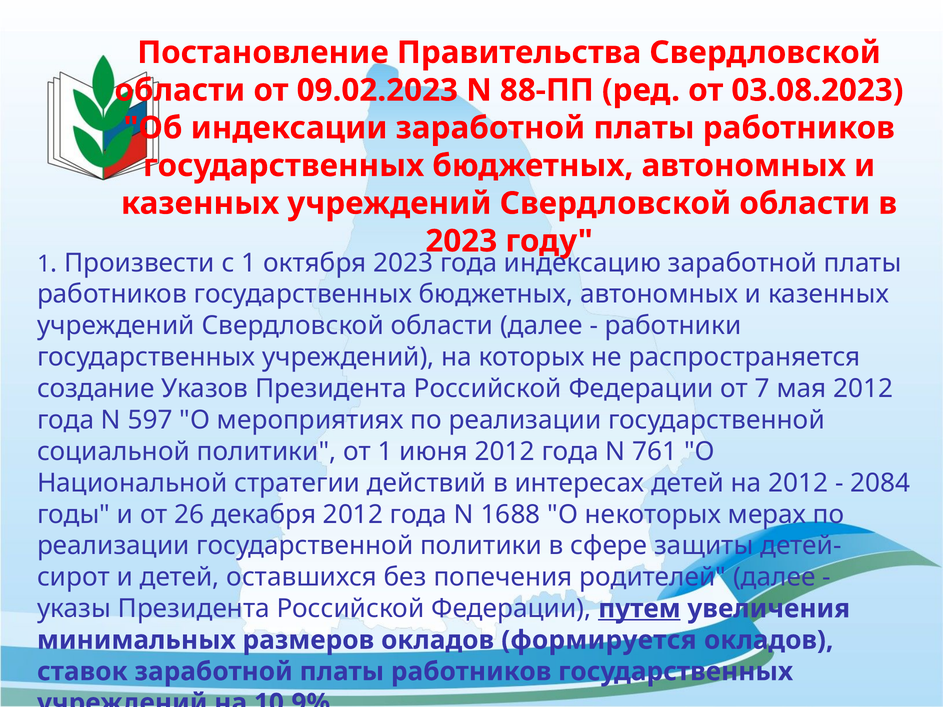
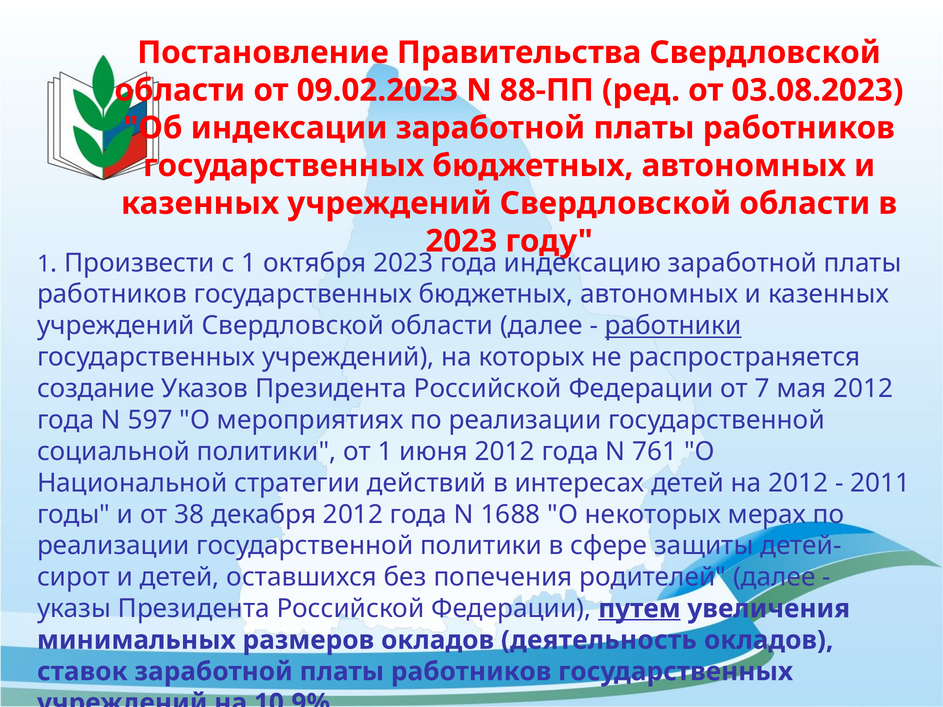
работники underline: none -> present (673, 326)
2084: 2084 -> 2011 (880, 483)
26: 26 -> 38 (189, 515)
формируется: формируется -> деятельность (599, 640)
